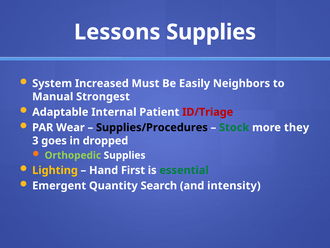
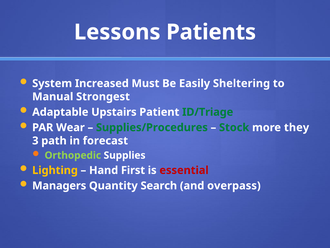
Lessons Supplies: Supplies -> Patients (211, 32)
Neighbors: Neighbors -> Sheltering (241, 83)
Internal: Internal -> Upstairs (114, 112)
ID/Triage colour: red -> green (208, 112)
Supplies/Procedures colour: black -> green (152, 127)
goes: goes -> path (54, 140)
dropped: dropped -> forecast (105, 140)
essential colour: green -> red (184, 170)
Emergent: Emergent -> Managers (59, 185)
intensity: intensity -> overpass (234, 185)
